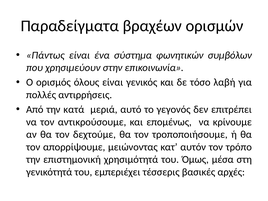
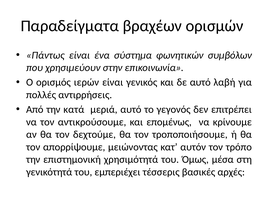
όλους: όλους -> ιερών (86, 82)
δε τόσο: τόσο -> αυτό (200, 82)
